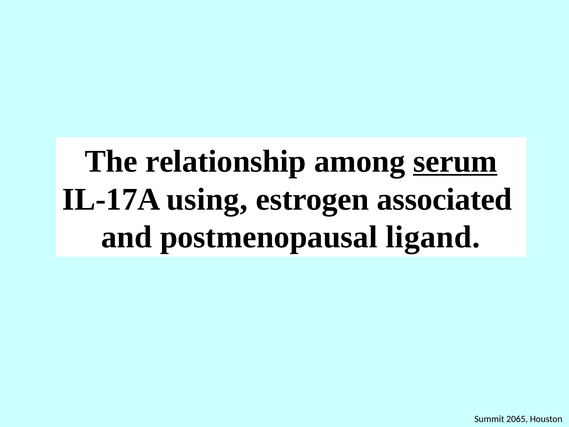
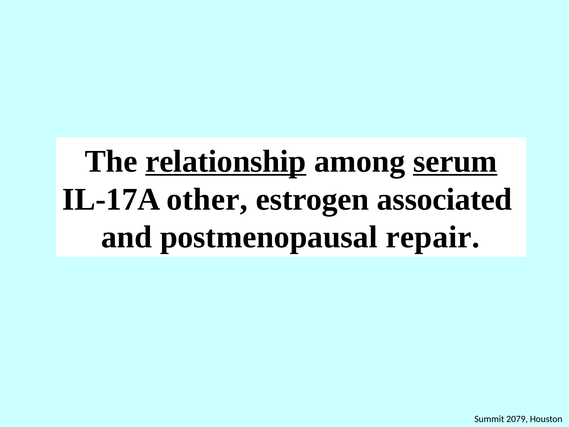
relationship underline: none -> present (226, 161)
using: using -> other (207, 199)
ligand: ligand -> repair (433, 237)
2065: 2065 -> 2079 (517, 419)
